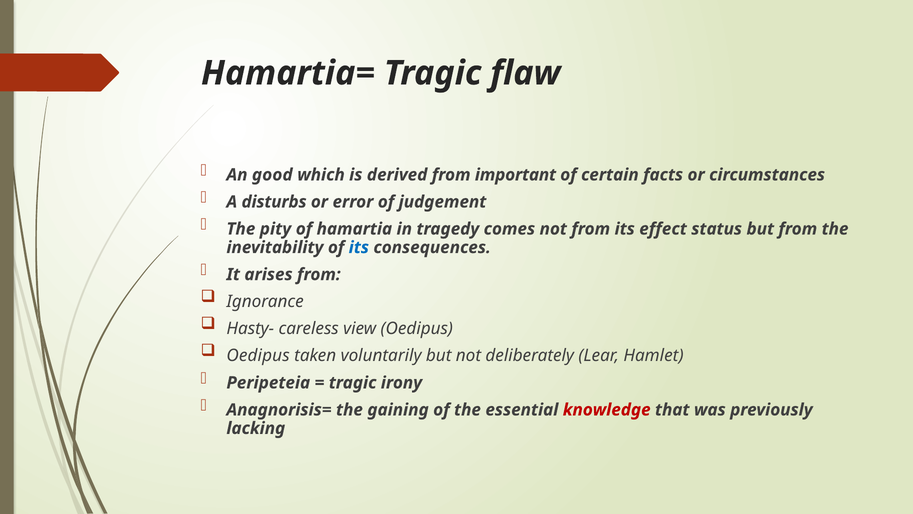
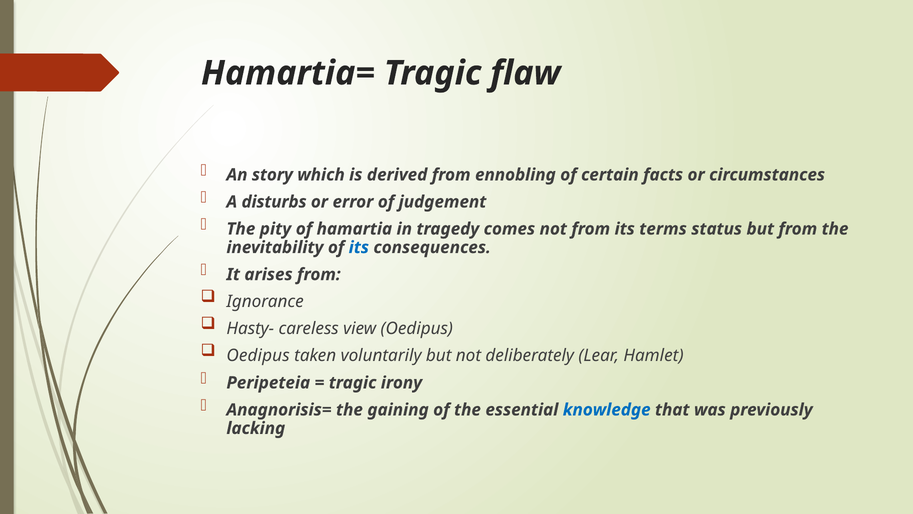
good: good -> story (272, 175)
important: important -> ennobling (515, 175)
effect: effect -> terms (663, 229)
knowledge colour: red -> blue (607, 409)
